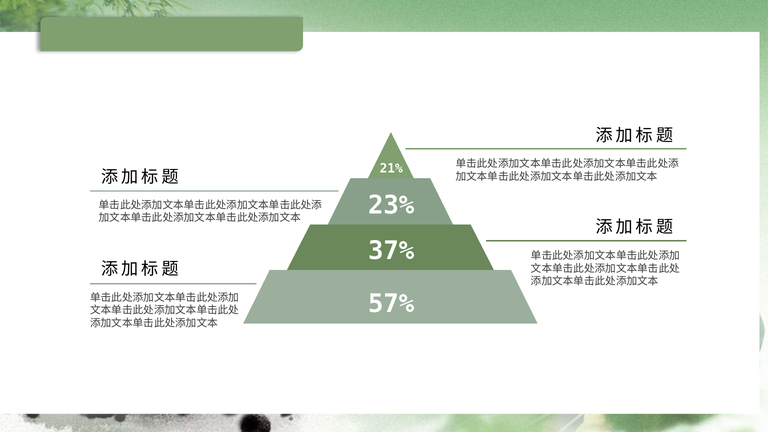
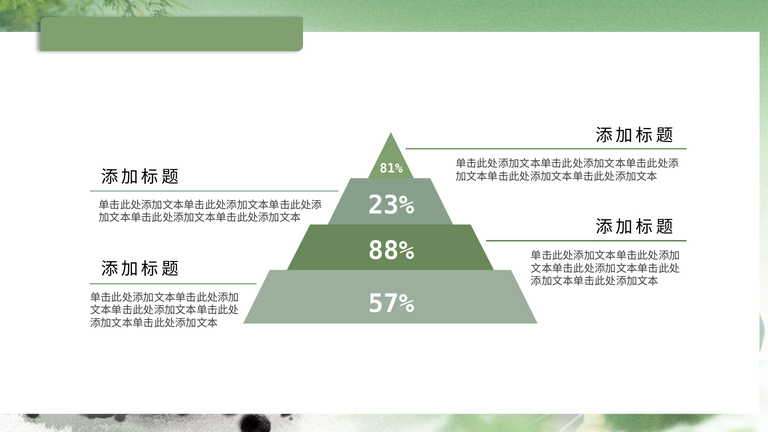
21%: 21% -> 81% (391, 168)
37%: 37% -> 88% (391, 251)
